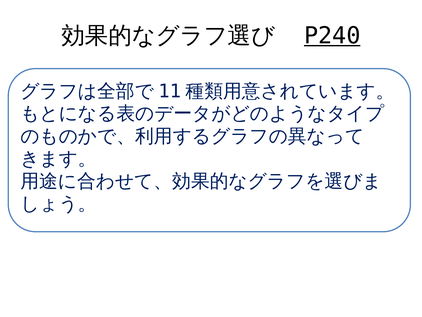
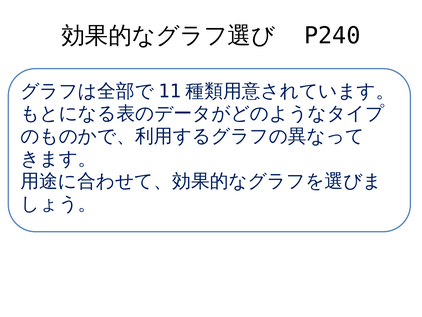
P240 underline: present -> none (332, 36)
